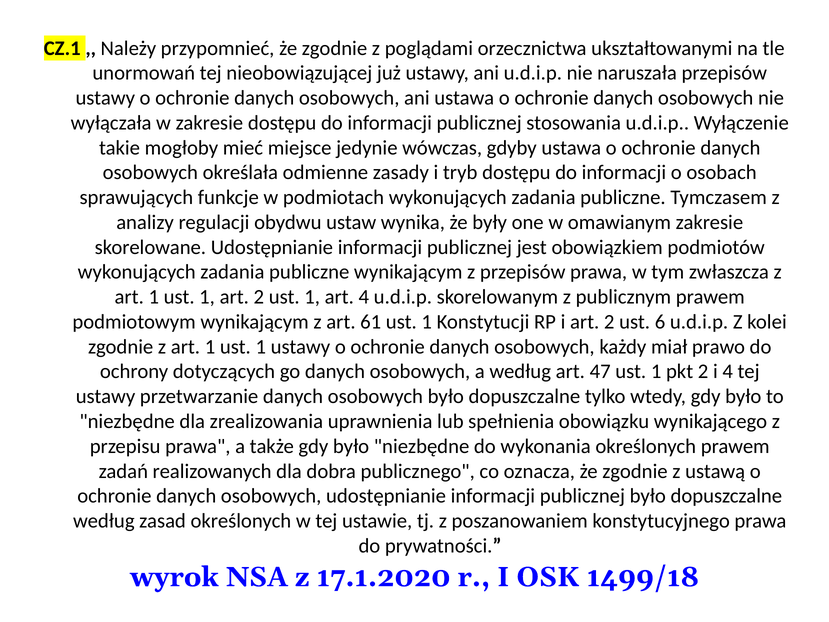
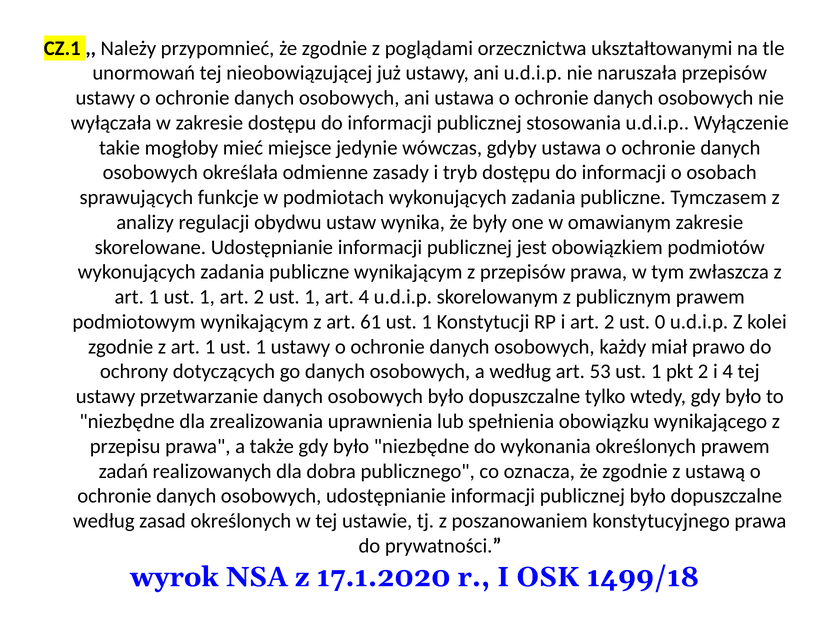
6: 6 -> 0 (660, 322)
47: 47 -> 53 (600, 371)
